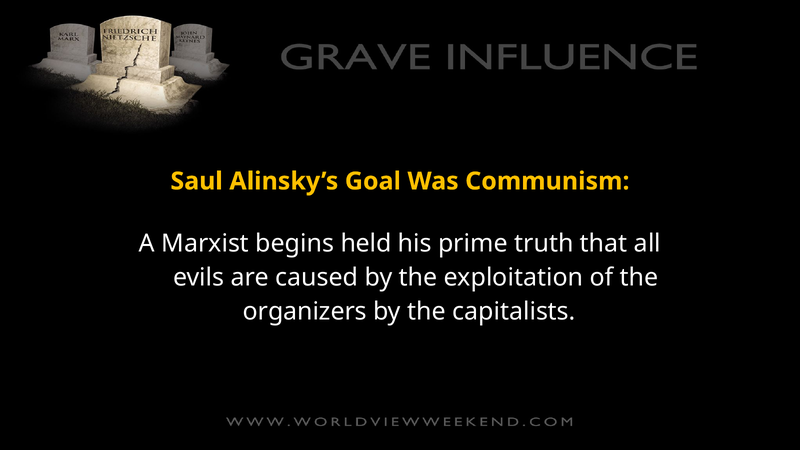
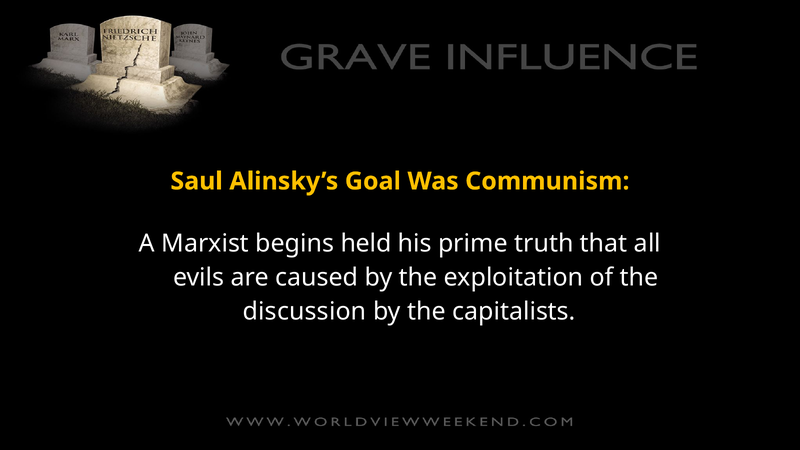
organizers: organizers -> discussion (305, 311)
